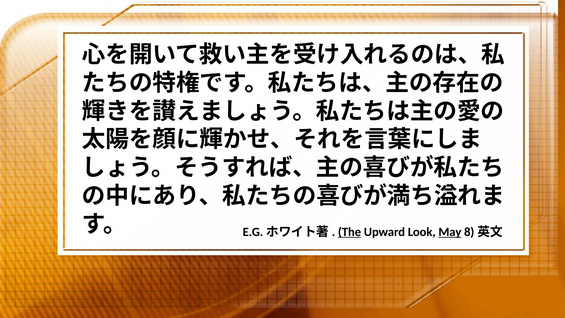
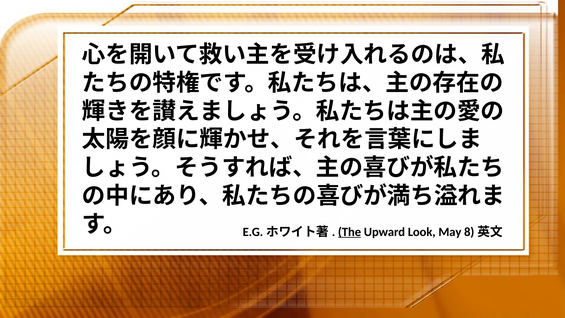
May underline: present -> none (450, 232)
